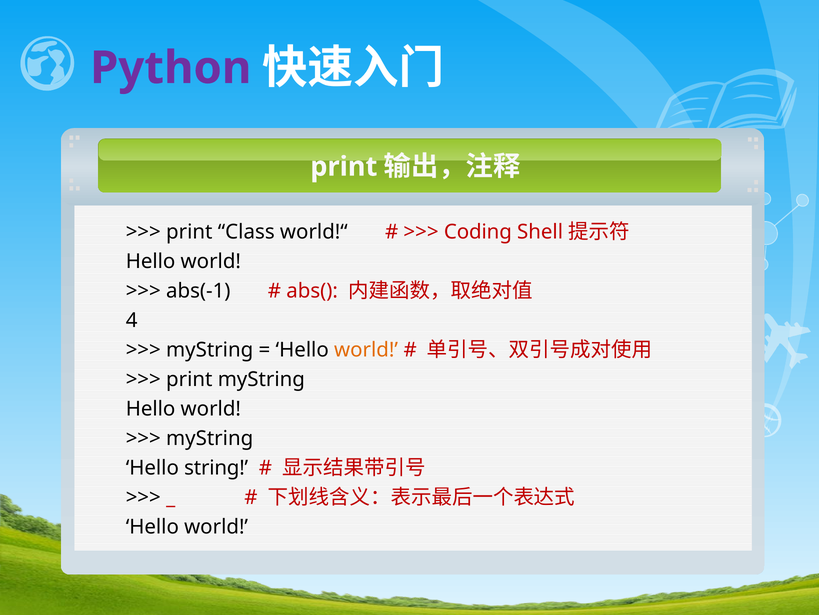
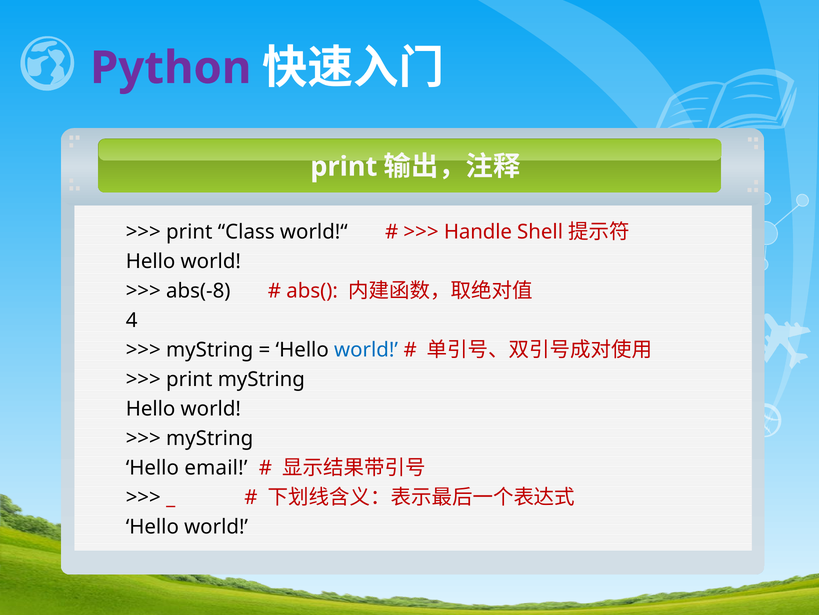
Coding: Coding -> Handle (478, 232)
abs(-1: abs(-1 -> abs(-8 (198, 291)
world colour: orange -> blue (366, 350)
string: string -> email (216, 467)
